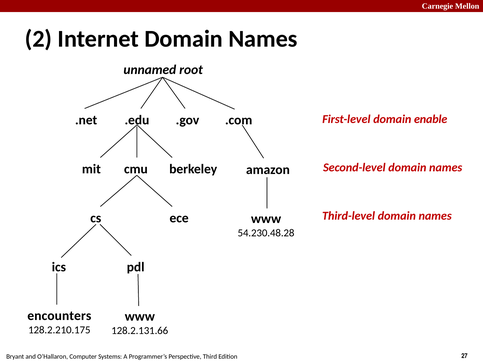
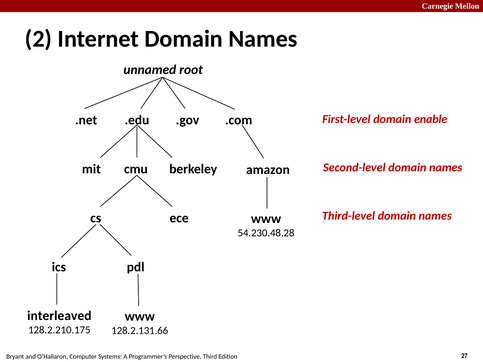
encounters: encounters -> interleaved (59, 316)
